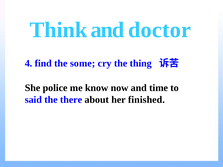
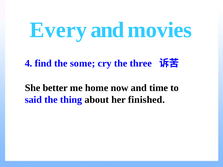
Think: Think -> Every (58, 30)
doctor: doctor -> movies (160, 30)
thing: thing -> three (141, 63)
police: police -> better (55, 88)
know: know -> home (97, 88)
there: there -> thing (71, 100)
